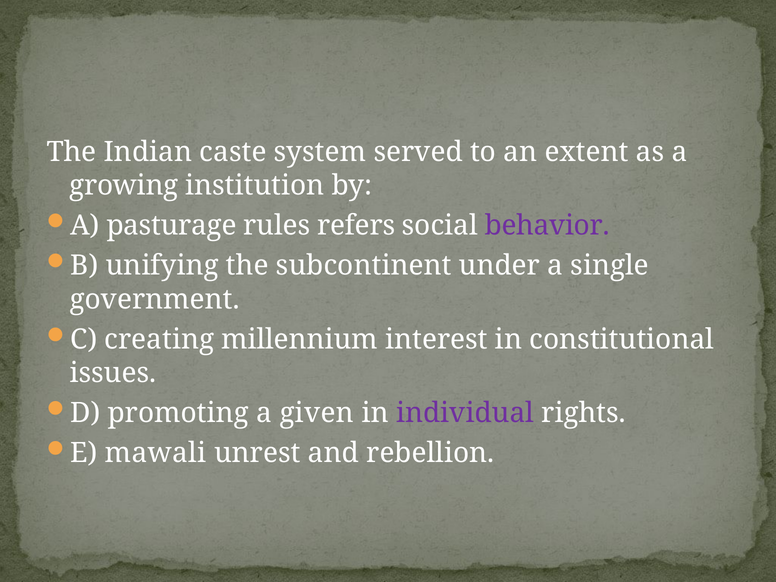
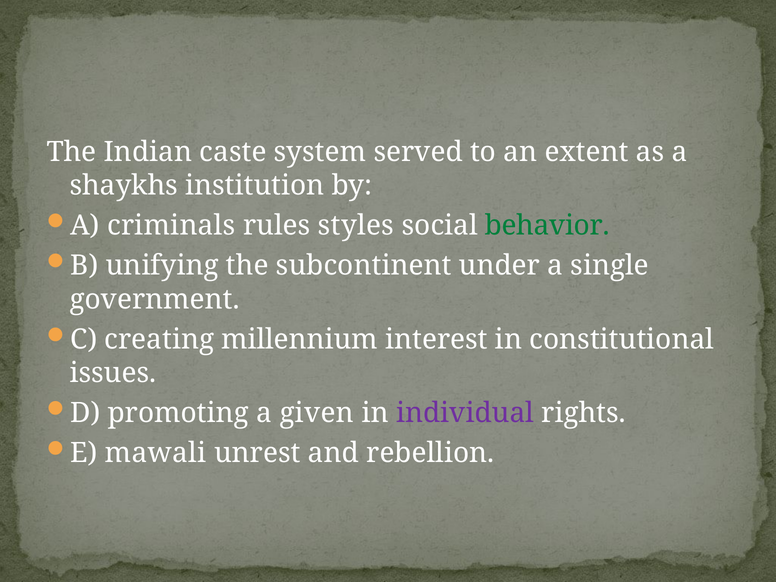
growing: growing -> shaykhs (124, 186)
pasturage: pasturage -> criminals (171, 226)
refers: refers -> styles (356, 226)
behavior colour: purple -> green (547, 226)
